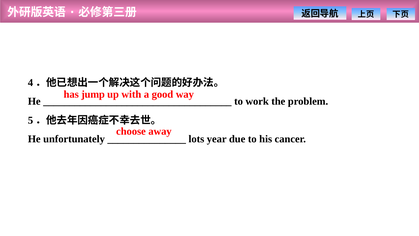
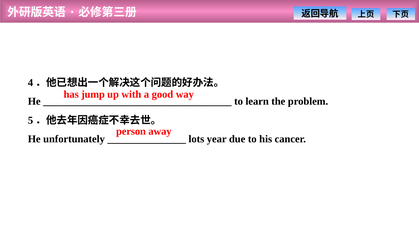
work: work -> learn (257, 101)
choose: choose -> person (131, 131)
